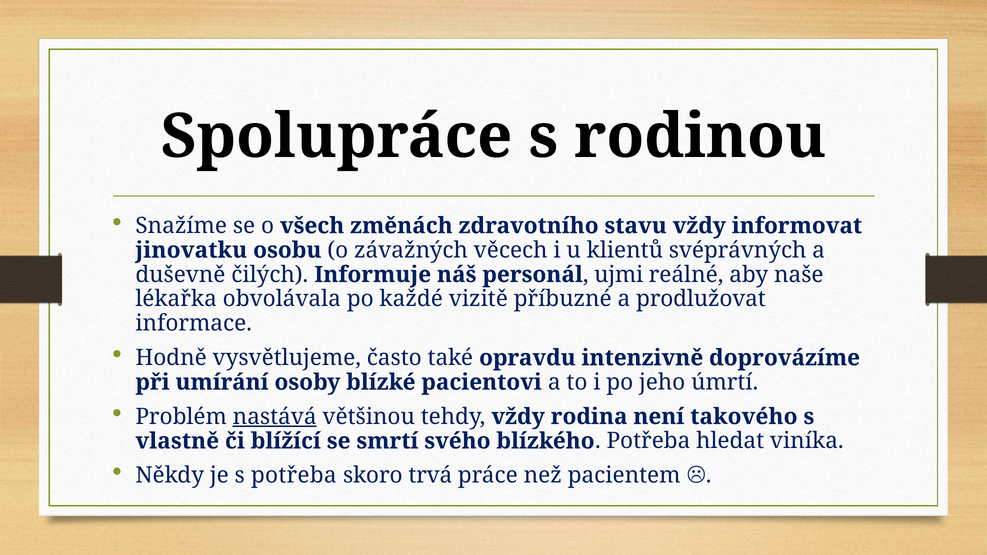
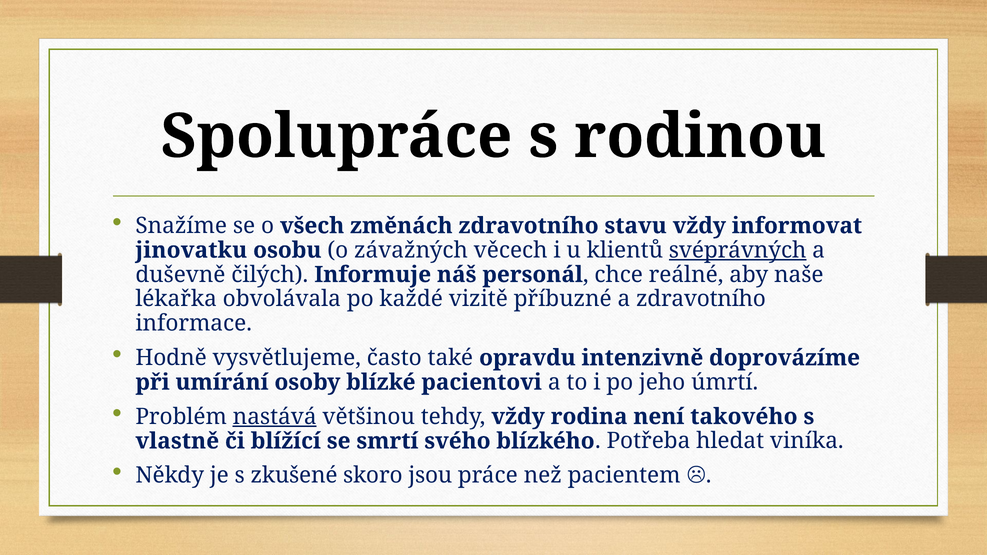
svéprávných underline: none -> present (738, 250)
ujmi: ujmi -> chce (619, 275)
a prodlužovat: prodlužovat -> zdravotního (701, 299)
s potřeba: potřeba -> zkušené (294, 476)
trvá: trvá -> jsou (430, 476)
